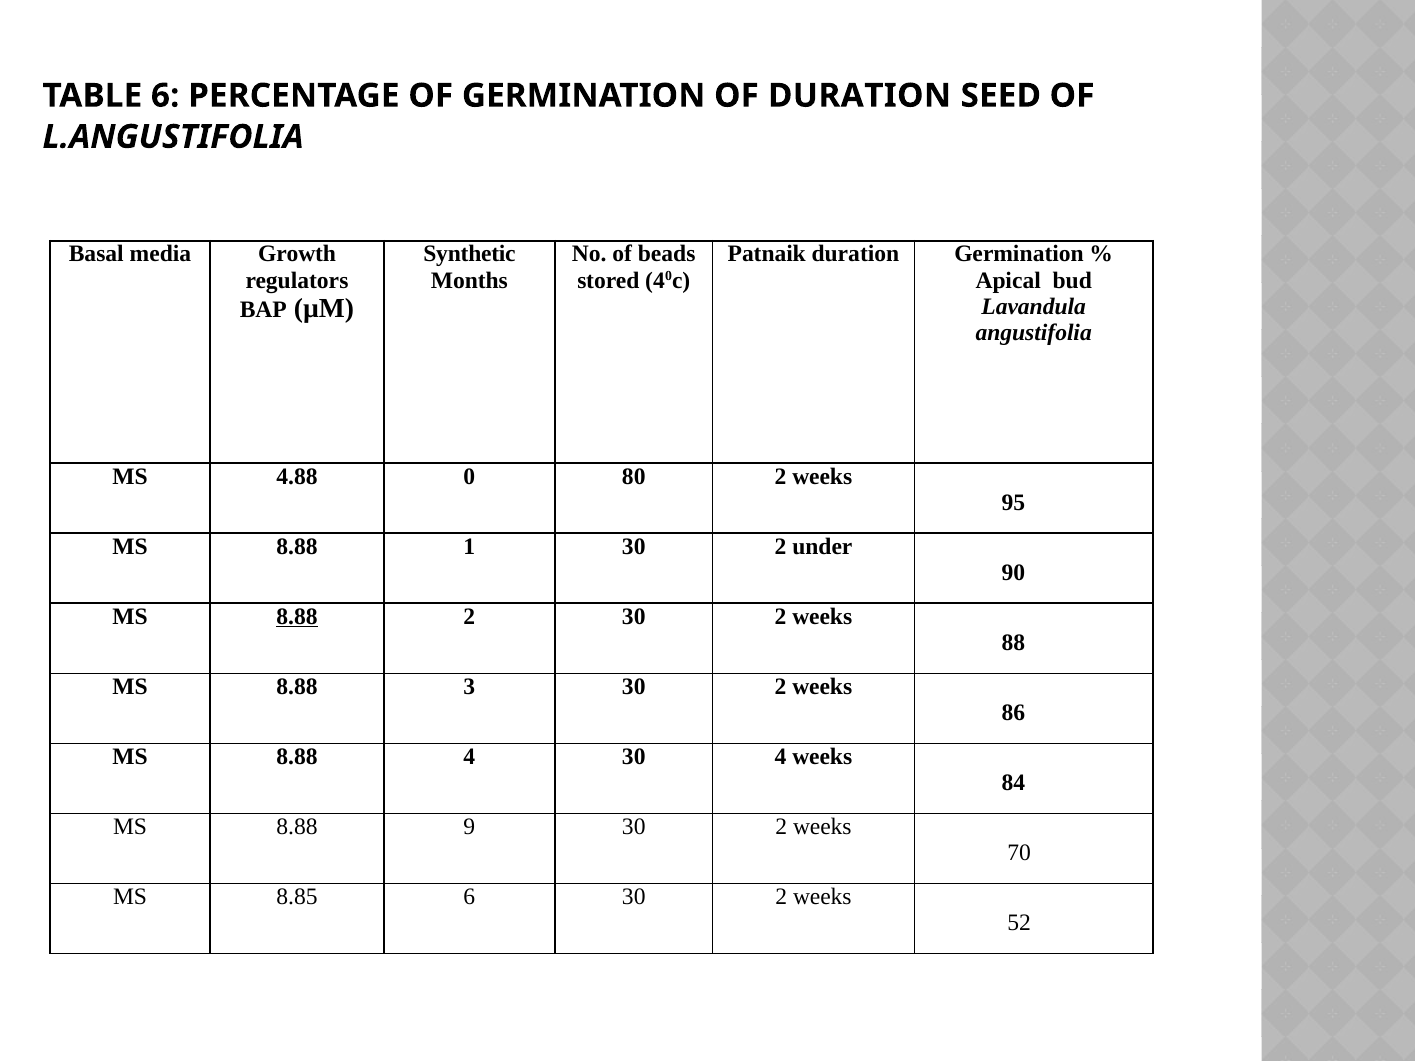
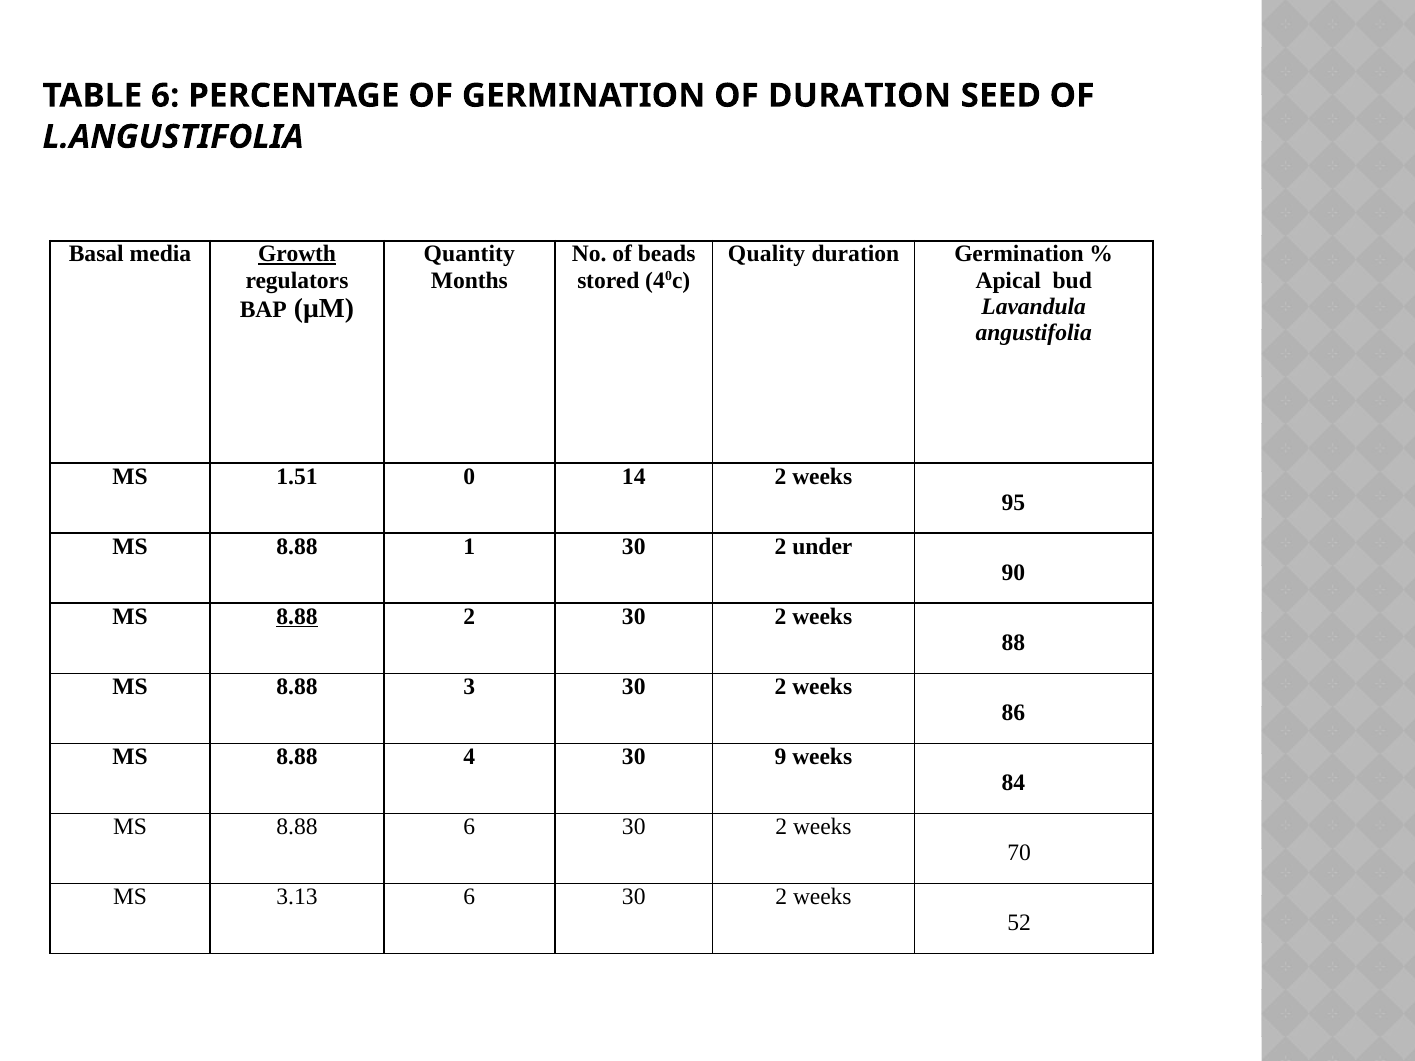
Growth underline: none -> present (297, 254)
Synthetic: Synthetic -> Quantity (469, 254)
Patnaik: Patnaik -> Quality (767, 254)
4.88: 4.88 -> 1.51 (297, 476)
80: 80 -> 14 (634, 476)
30 4: 4 -> 9 (781, 757)
8.88 9: 9 -> 6 (469, 827)
8.85: 8.85 -> 3.13 (297, 897)
